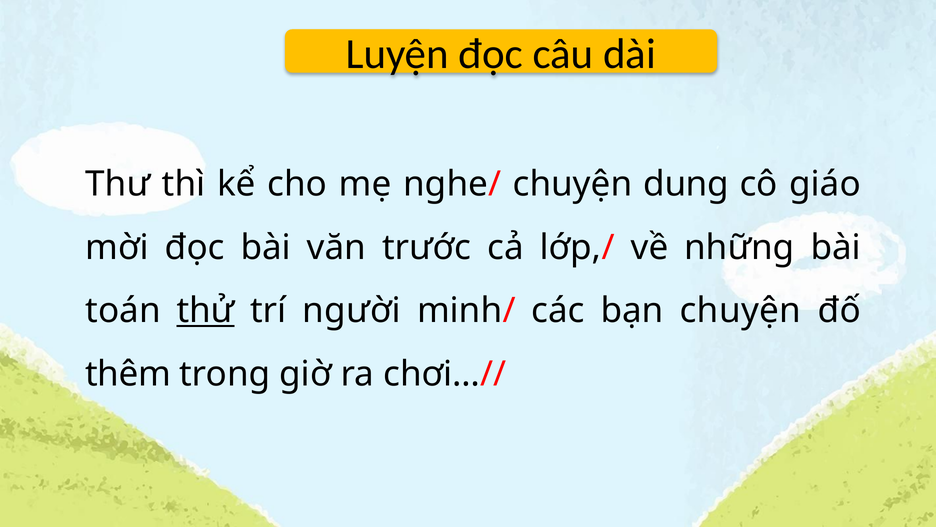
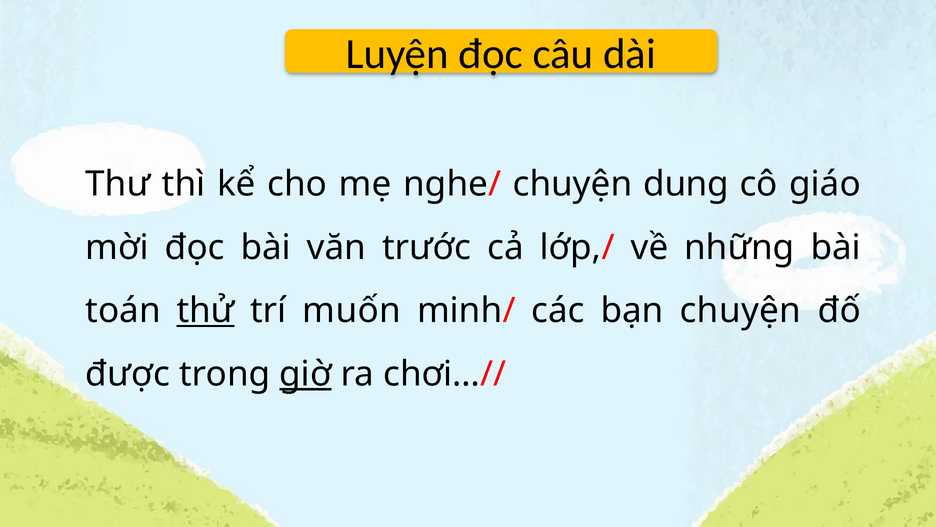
người: người -> muốn (352, 311)
thêm: thêm -> được (128, 374)
giờ underline: none -> present (306, 374)
